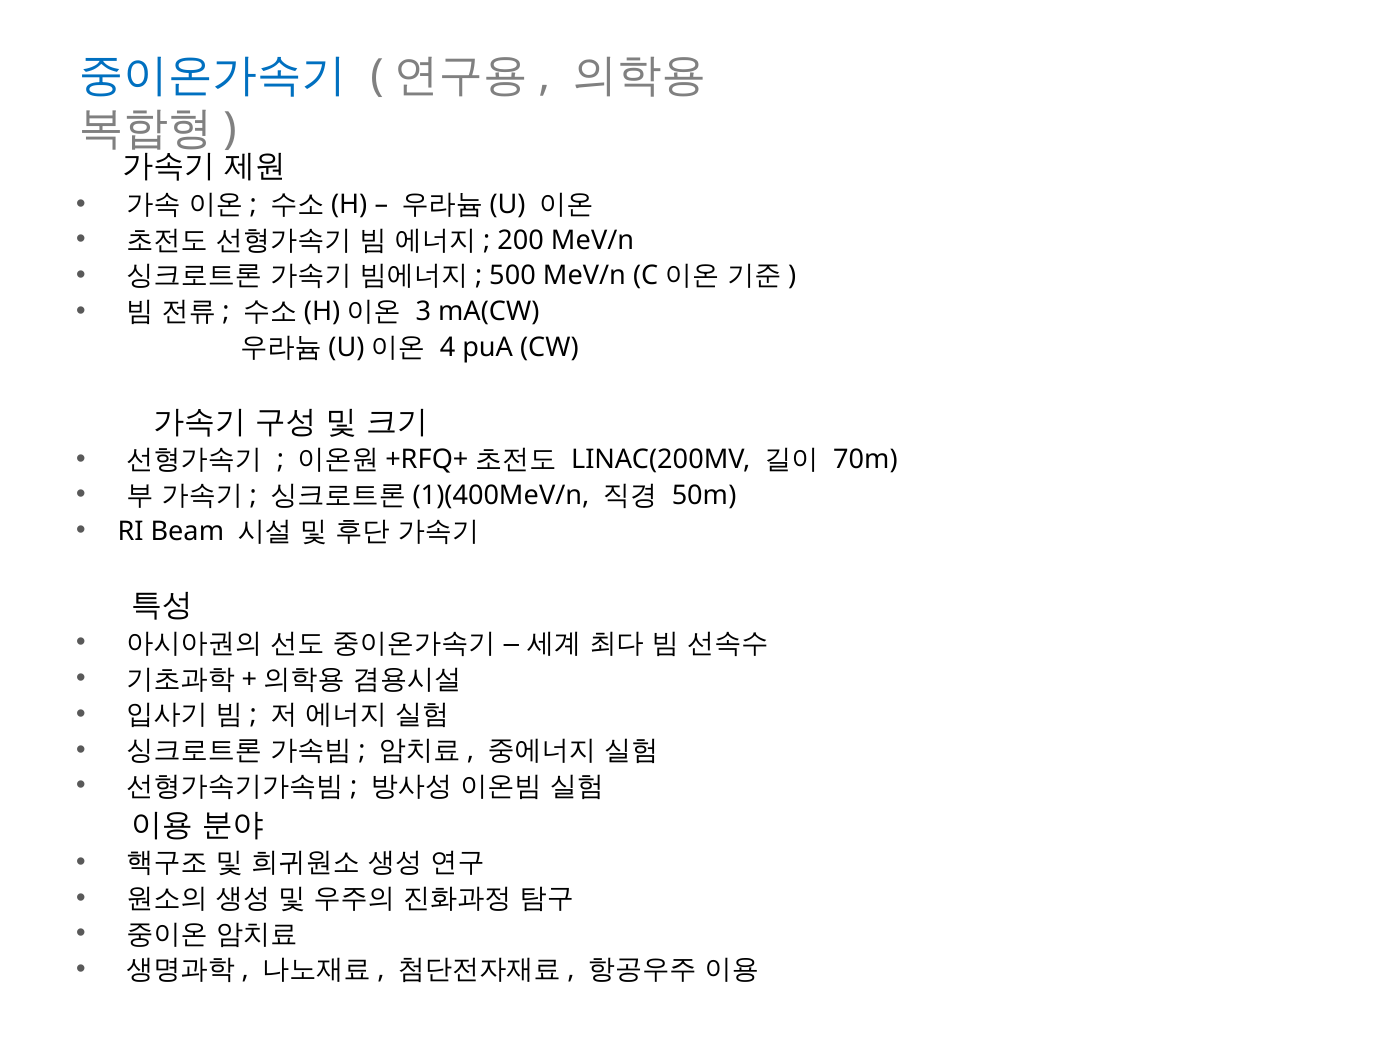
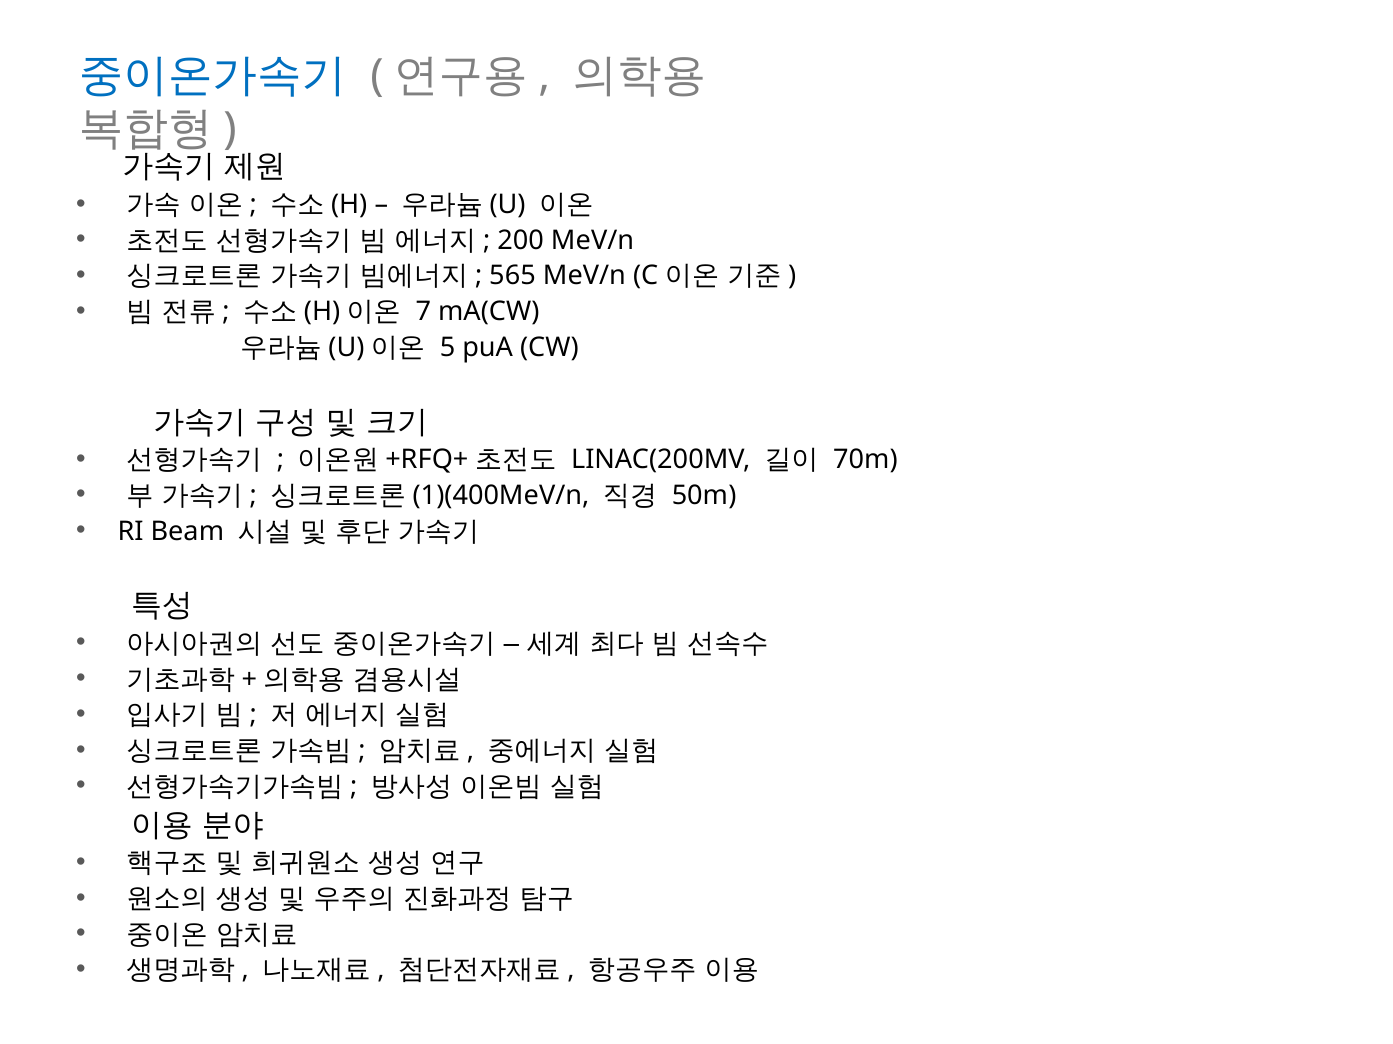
500: 500 -> 565 (513, 276)
3: 3 -> 7 (423, 312)
4: 4 -> 5 (448, 348)
